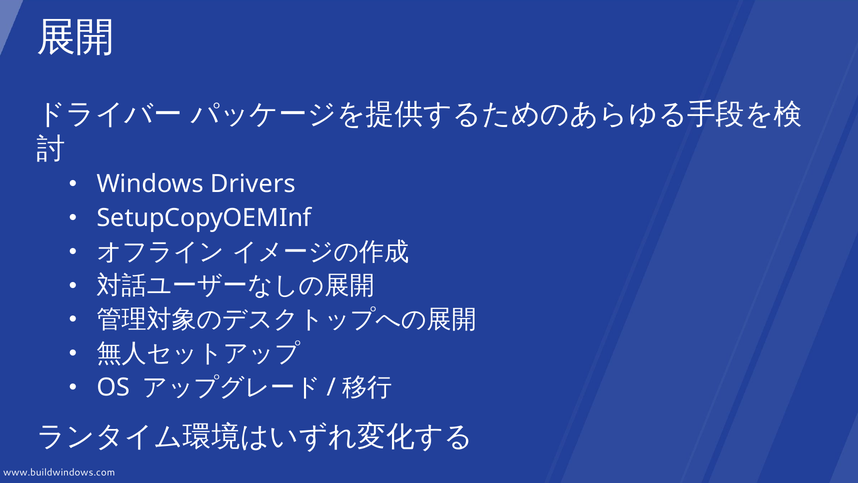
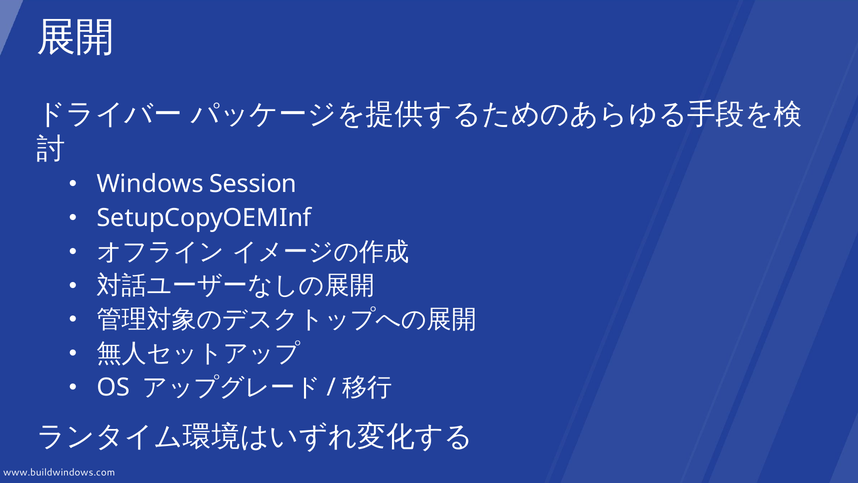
Drivers: Drivers -> Session (253, 184)
